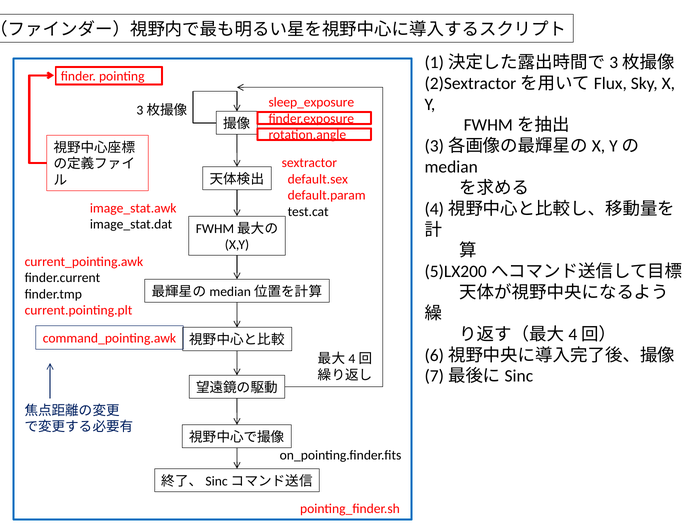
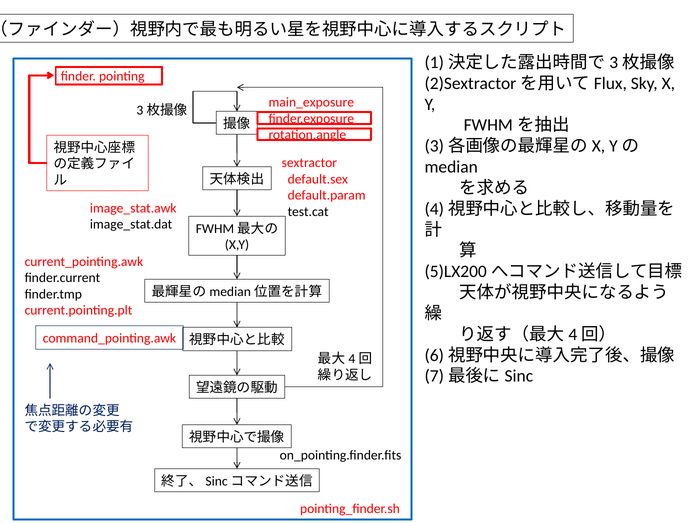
sleep_exposure: sleep_exposure -> main_exposure (311, 102)
